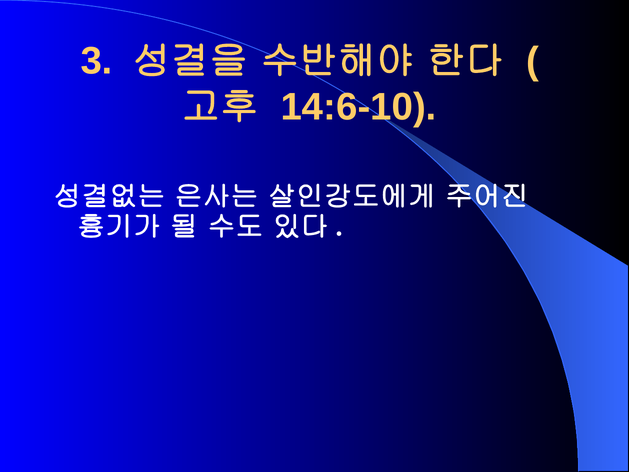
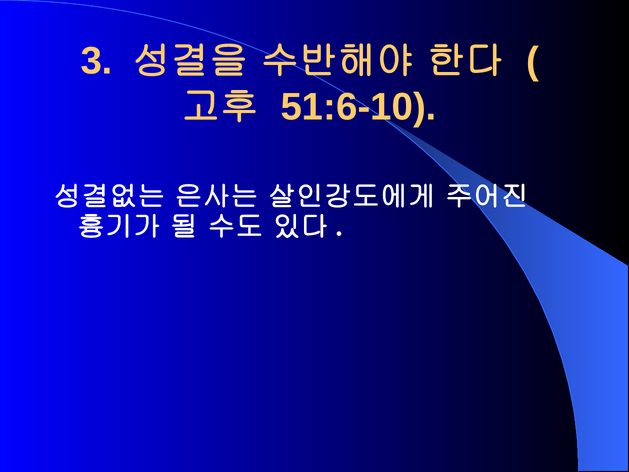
14:6-10: 14:6-10 -> 51:6-10 (359, 107)
